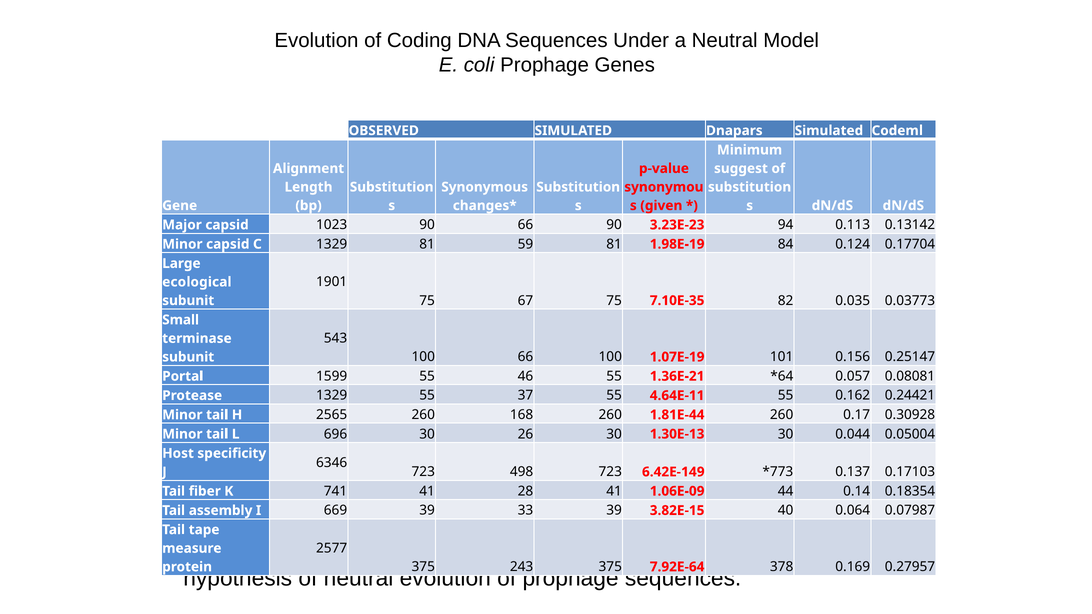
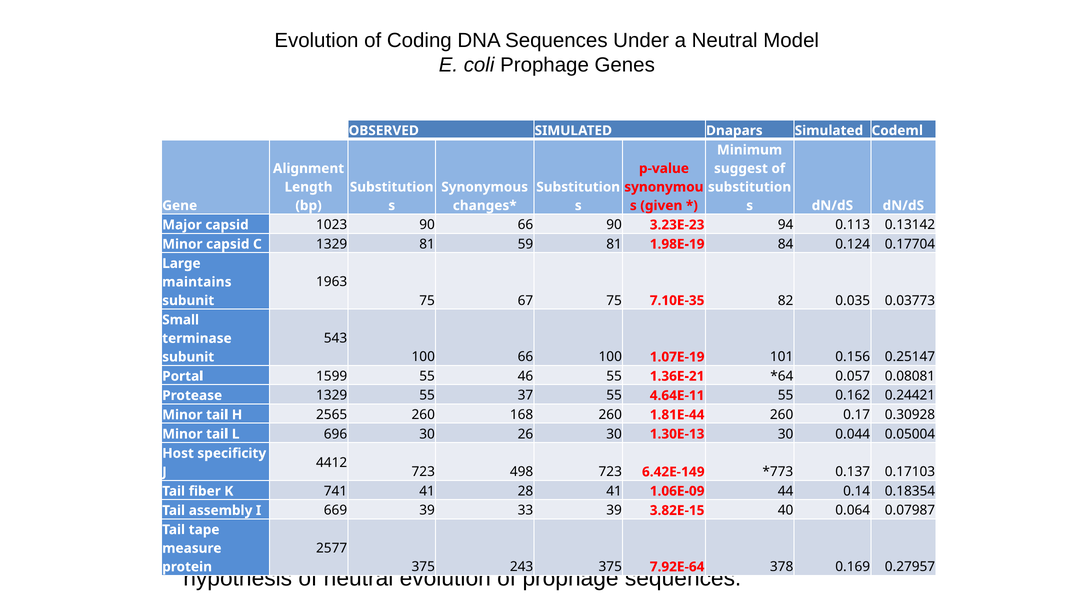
1901: 1901 -> 1963 (332, 282)
ecological: ecological -> maintains (197, 282)
6346: 6346 -> 4412 (332, 463)
